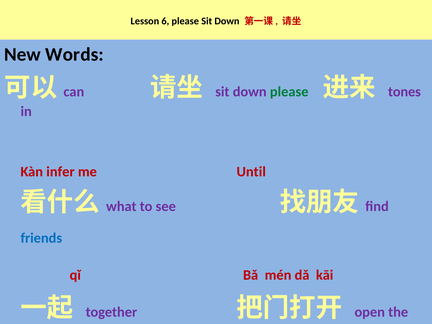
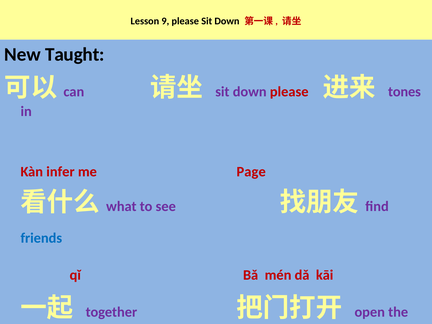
6: 6 -> 9 (165, 21)
Words: Words -> Taught (75, 55)
please colour: green -> red (289, 92)
Until: Until -> Page (251, 172)
